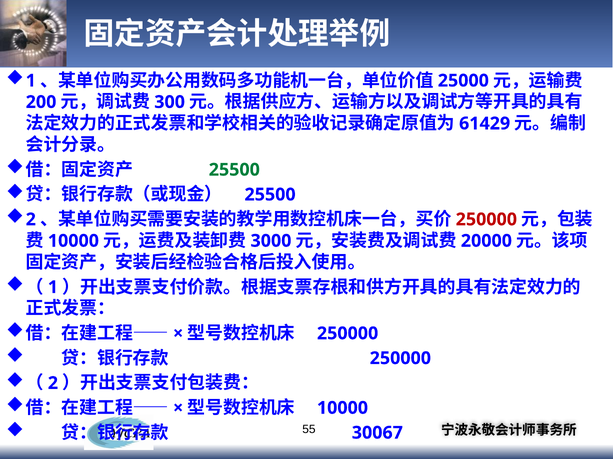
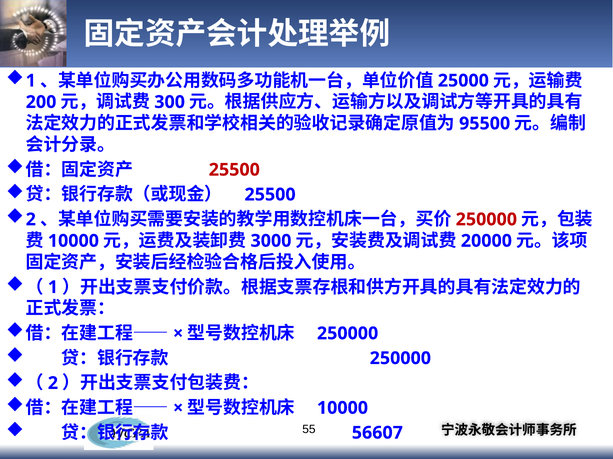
61429: 61429 -> 95500 (485, 124)
25500 colour: green -> red (234, 170)
30067: 30067 -> 56607 (377, 433)
